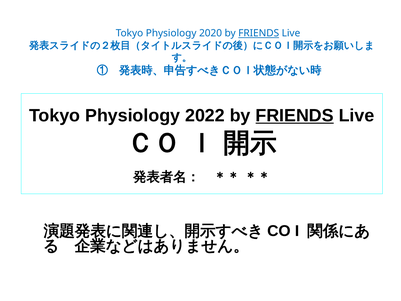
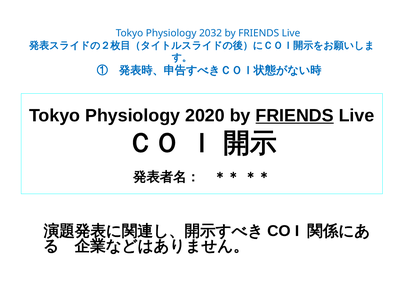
2020: 2020 -> 2032 (211, 33)
FRIENDS underline: present -> none (259, 33)
2022: 2022 -> 2020 (205, 116)
